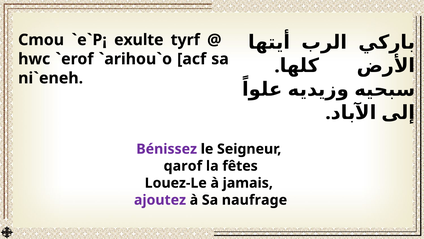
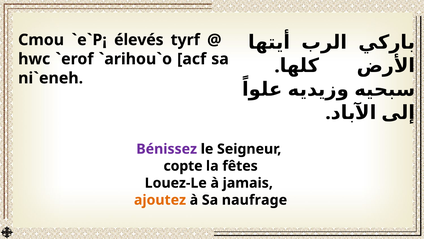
exulte: exulte -> élevés (139, 40)
qarof: qarof -> copte (183, 166)
ajoutez colour: purple -> orange (160, 200)
